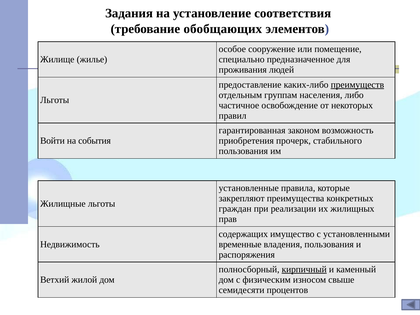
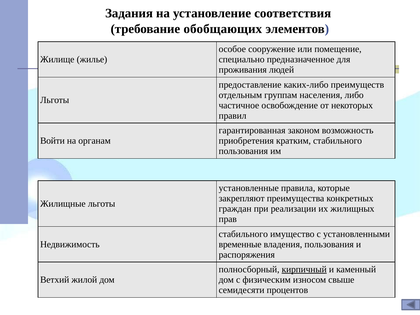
преимуществ underline: present -> none (357, 85)
события: события -> органам (95, 141)
прочерк: прочерк -> кратким (293, 141)
содержащих: содержащих -> стабильного (243, 234)
